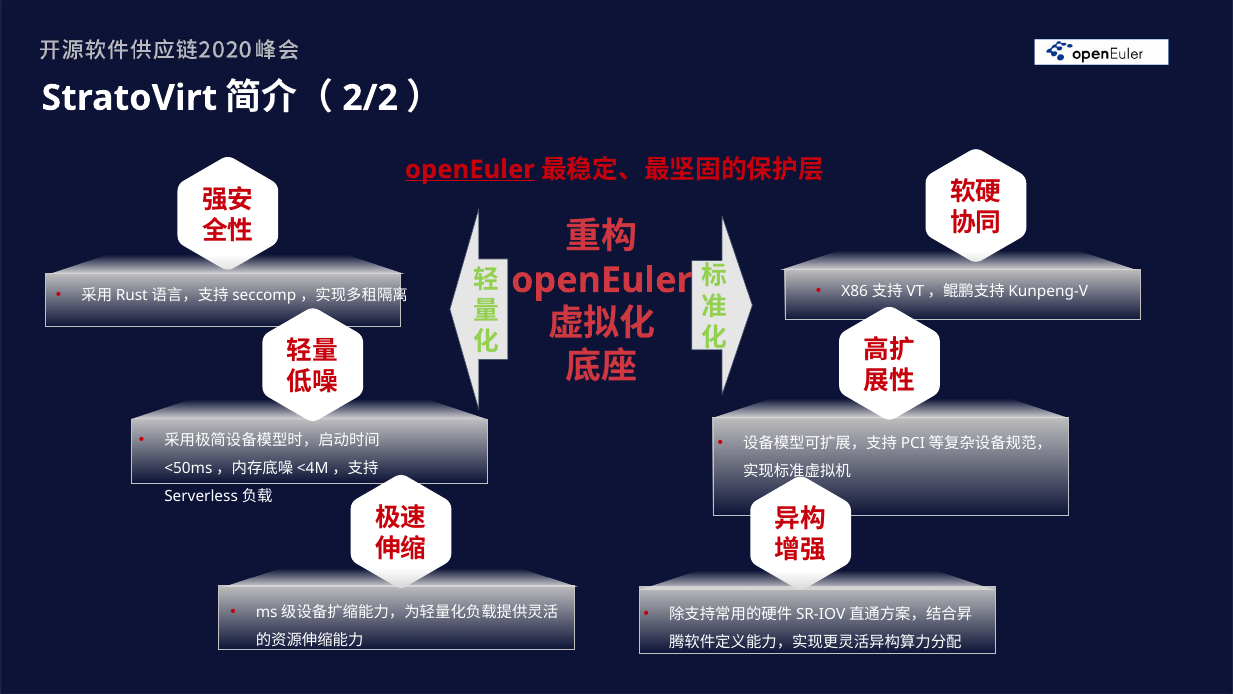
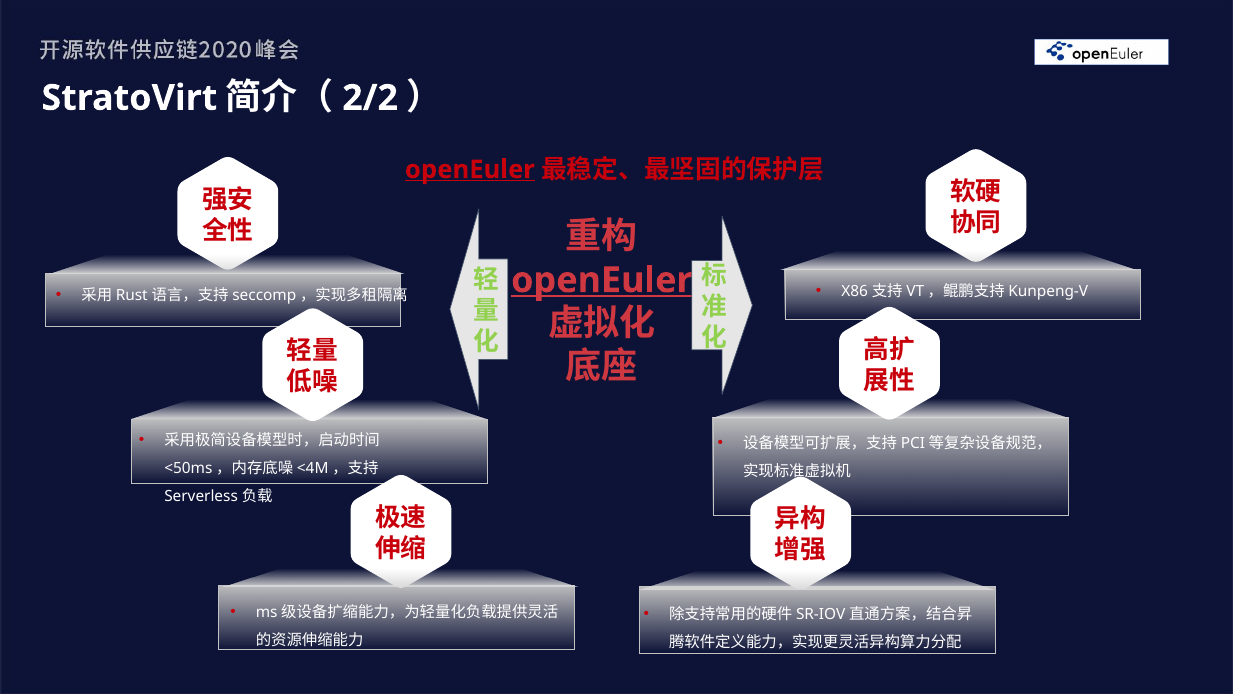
openEuler underline: none -> present (602, 280)
